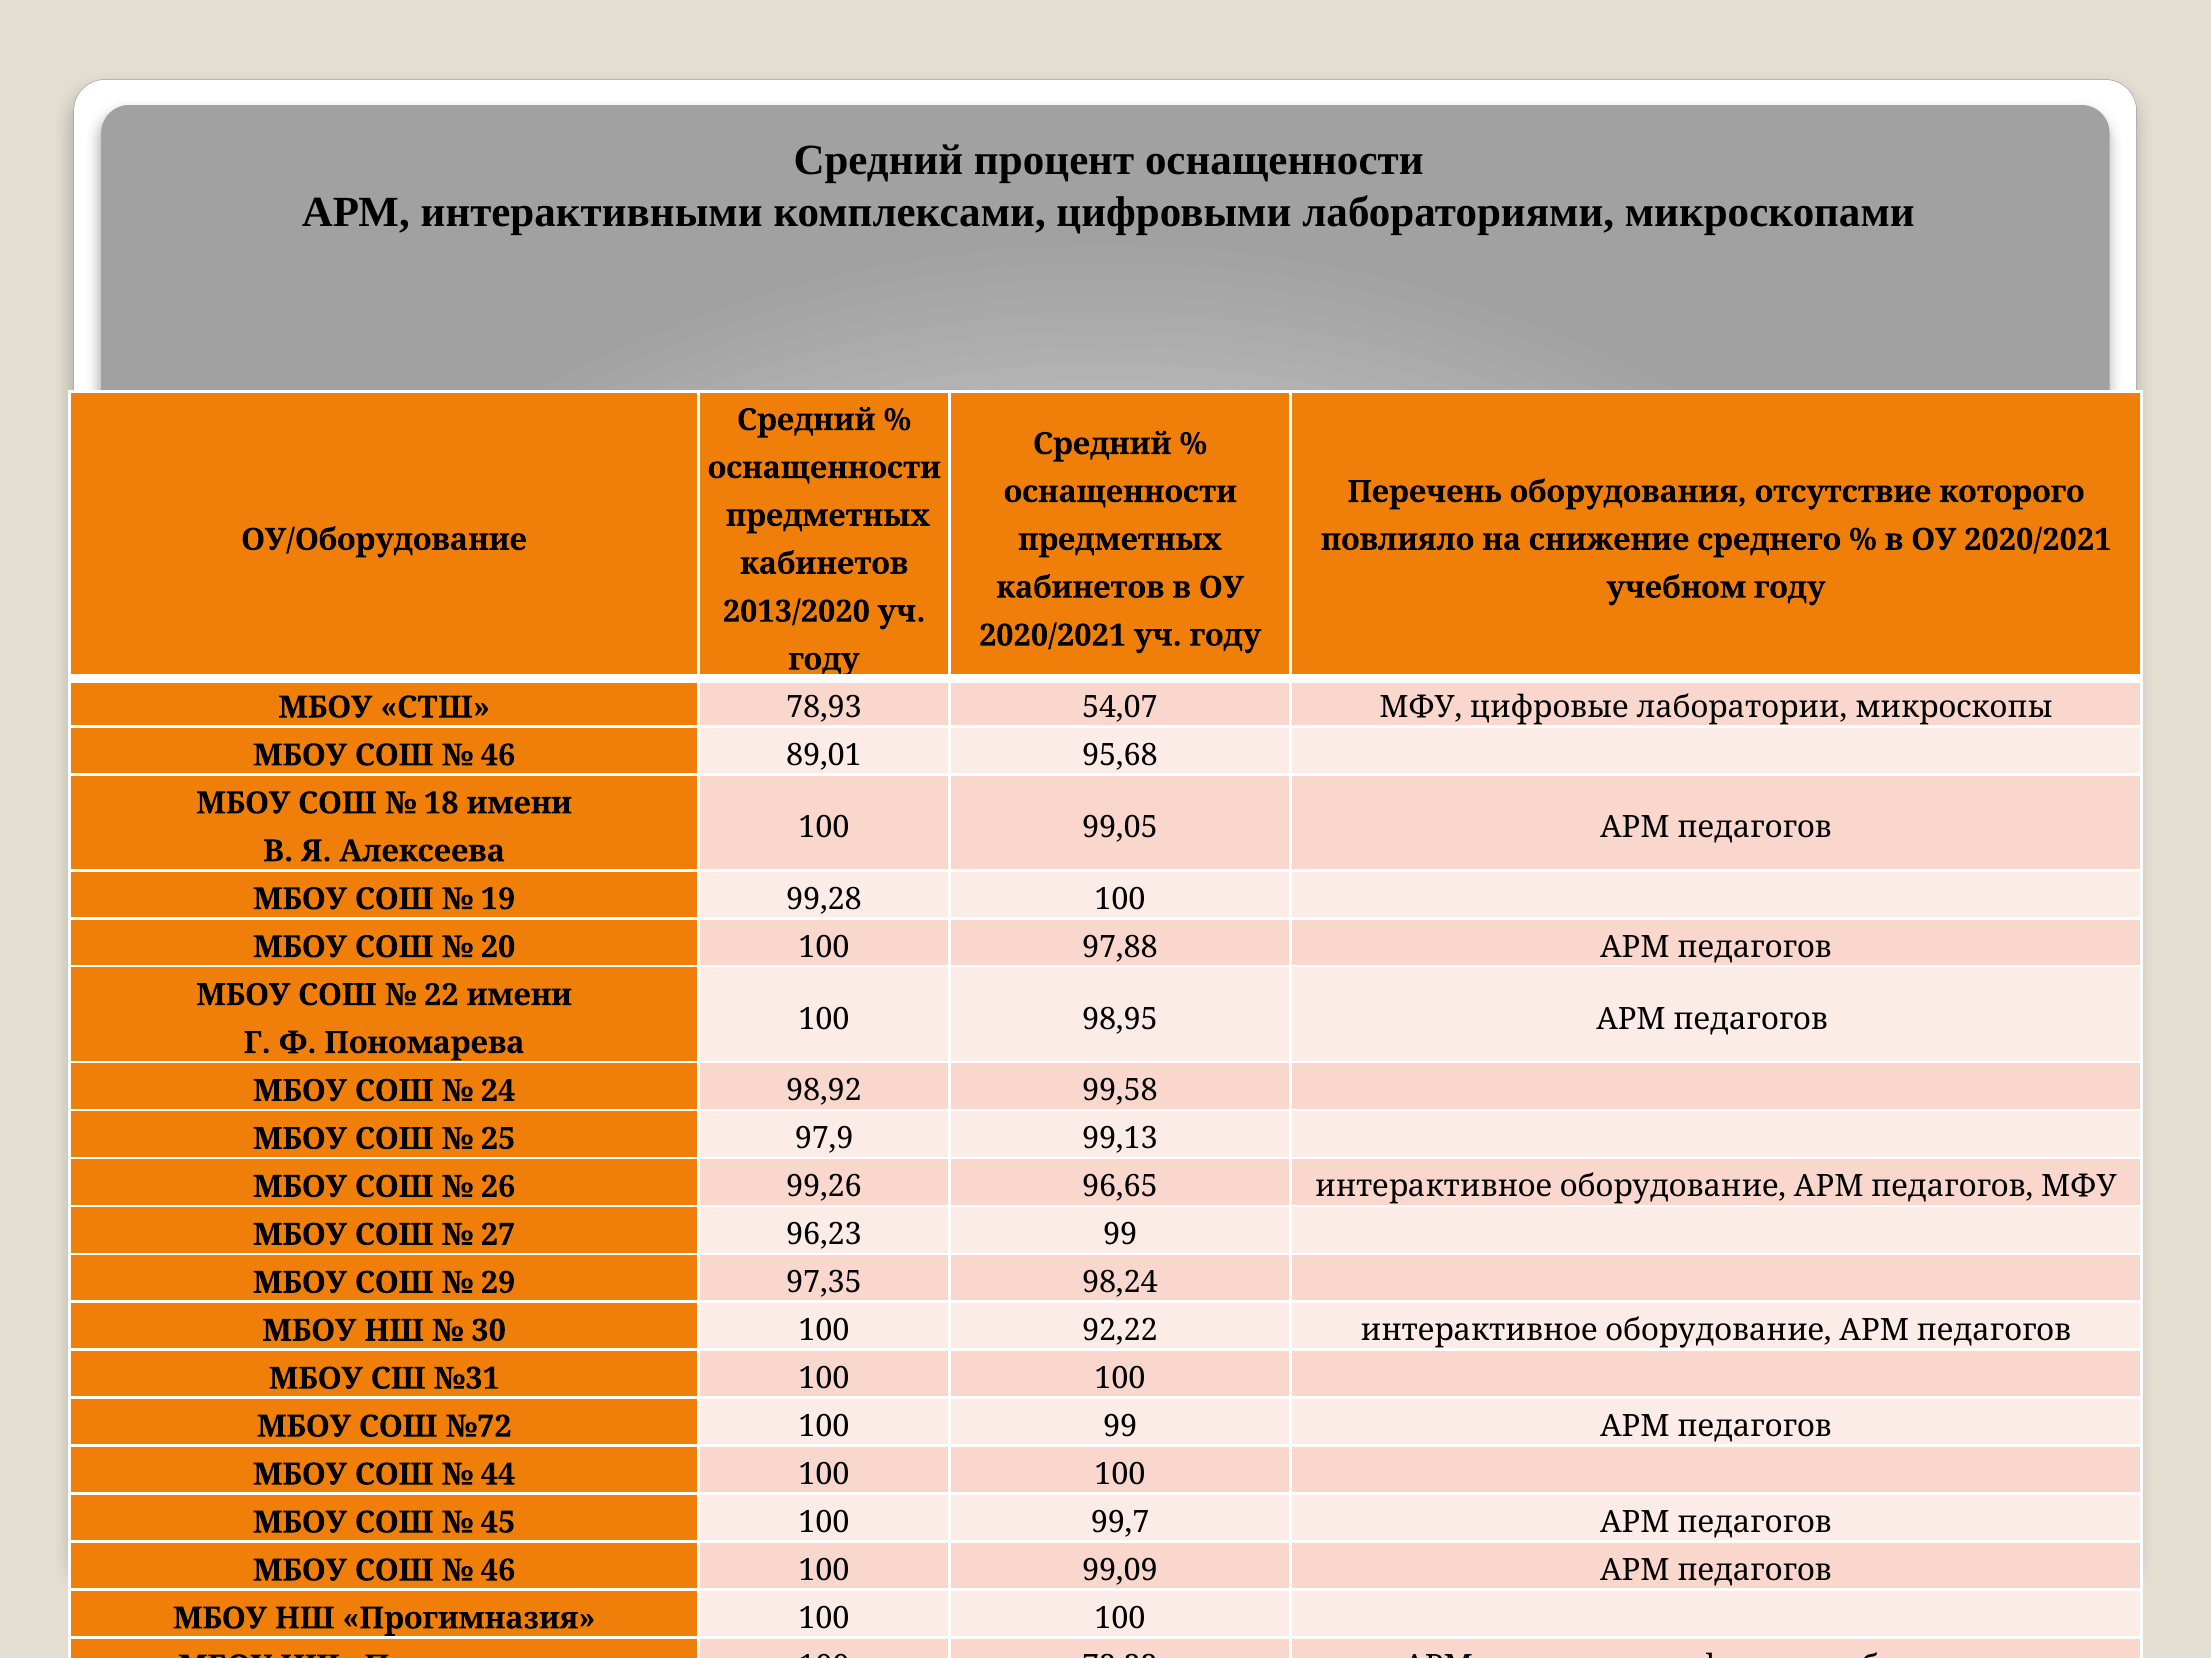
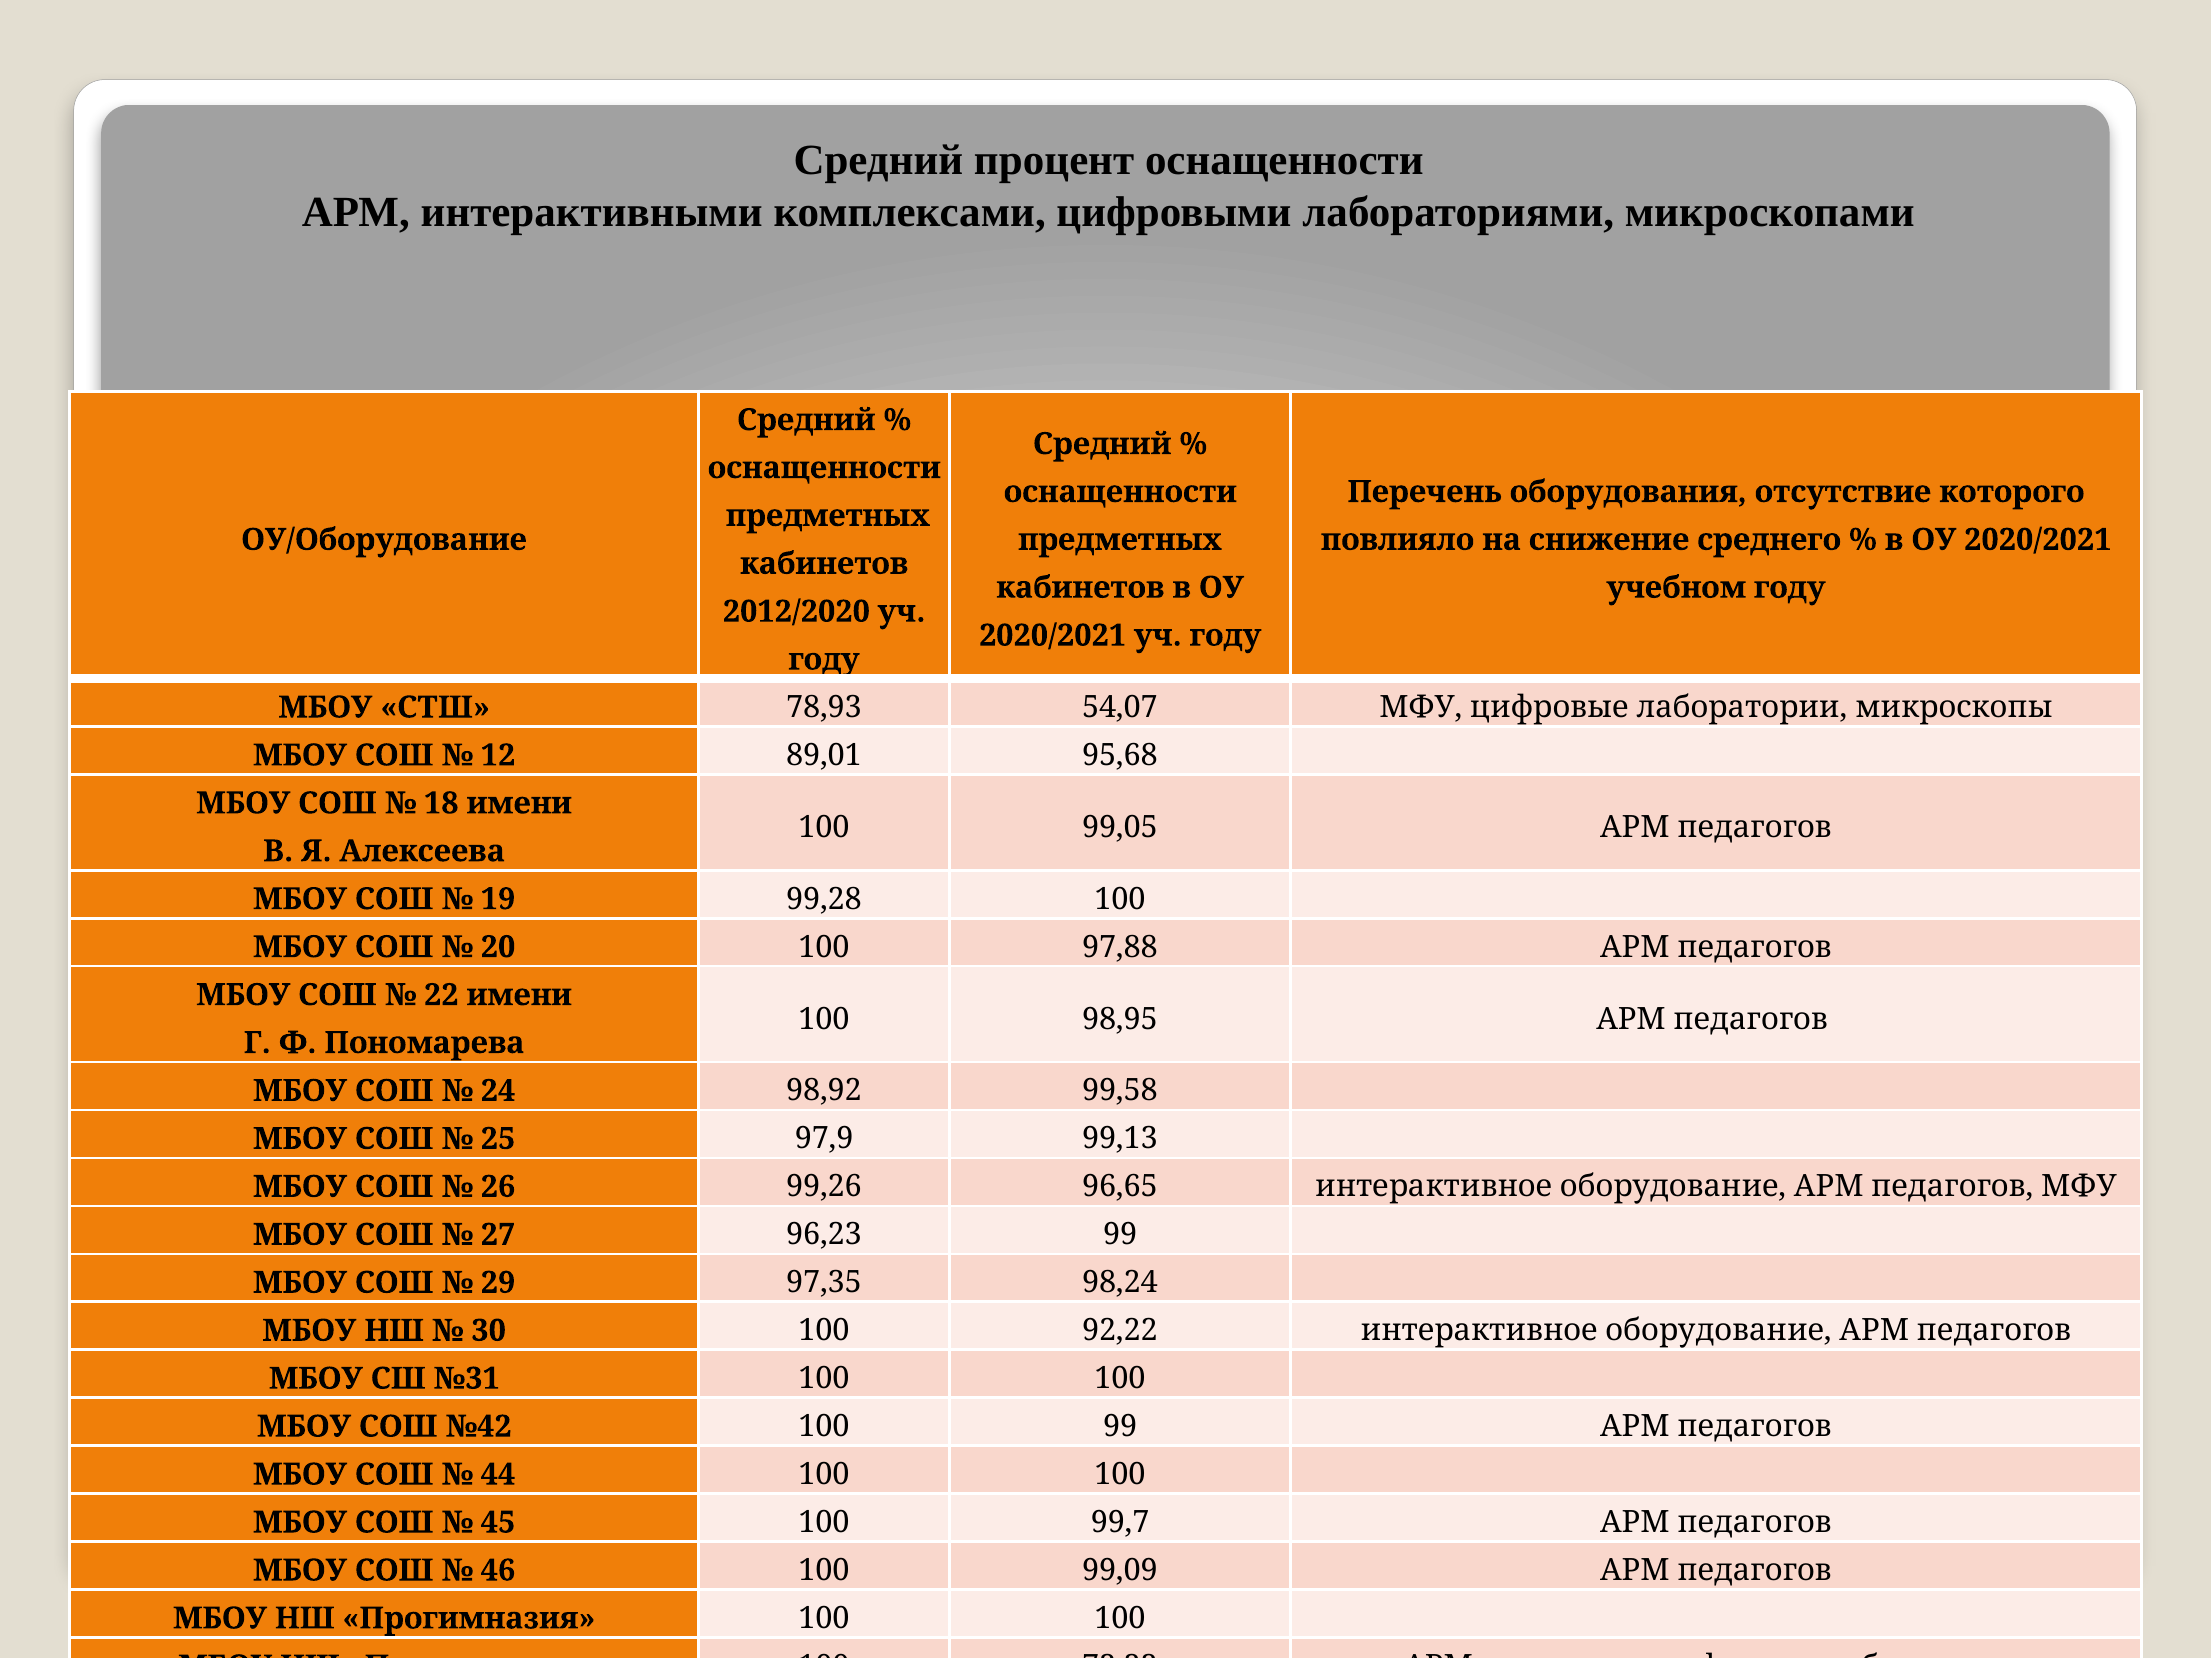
2013/2020: 2013/2020 -> 2012/2020 (796, 612)
46: 46 -> 12 (498, 755)
№72: №72 -> №42 (479, 1427)
